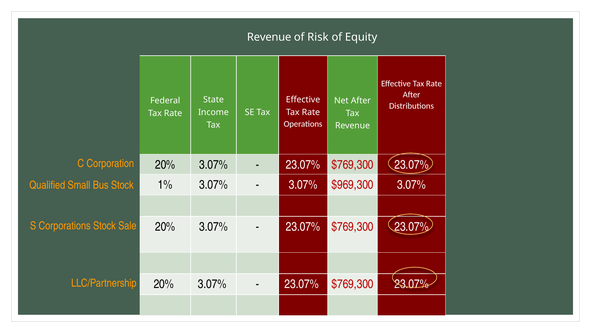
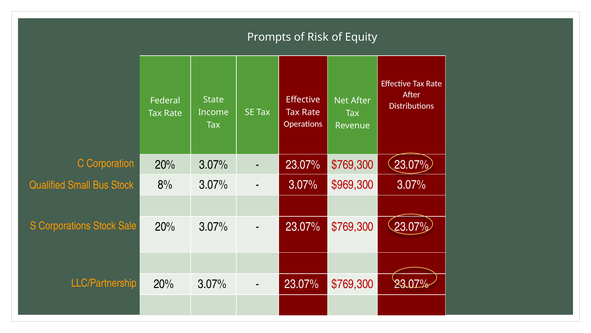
Revenue: Revenue -> Prompts (269, 37)
1%: 1% -> 8% (165, 184)
